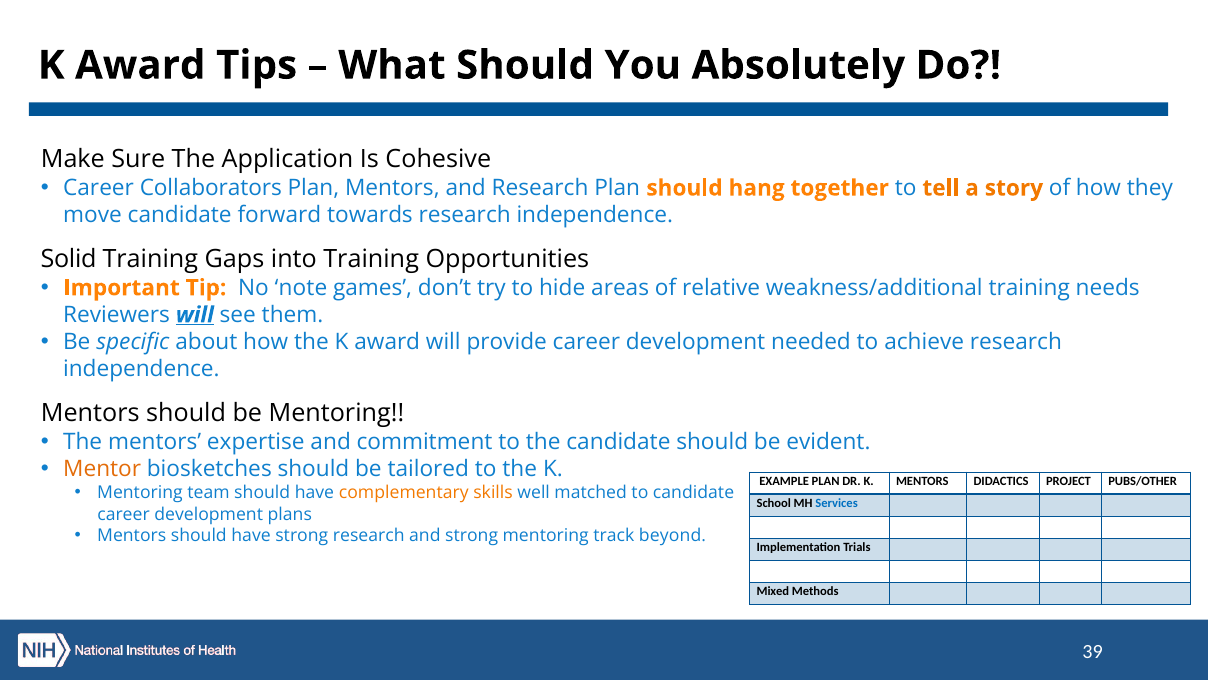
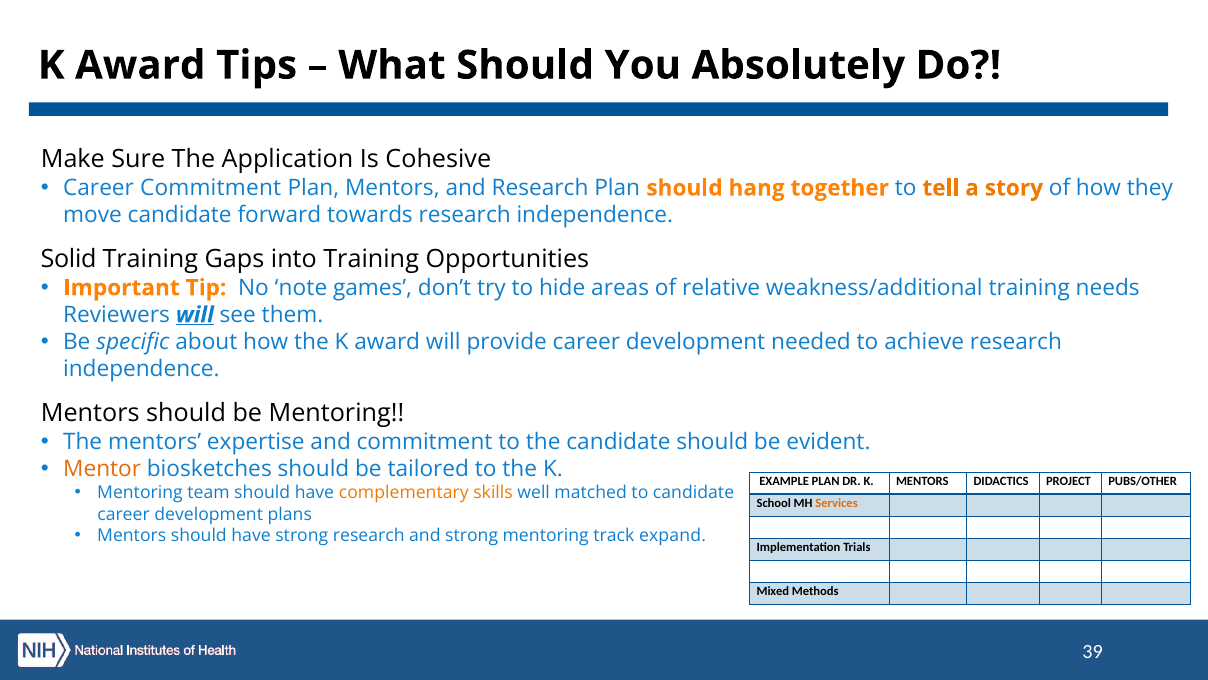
Career Collaborators: Collaborators -> Commitment (211, 188)
Services colour: blue -> orange (837, 503)
beyond: beyond -> expand (672, 535)
